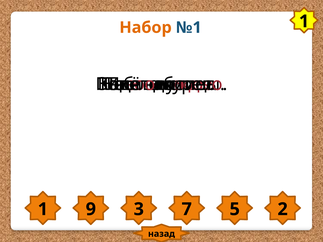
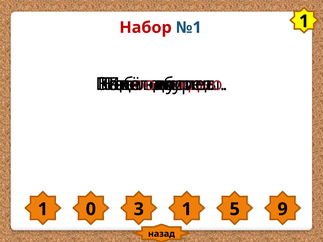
Набор colour: orange -> red (146, 28)
9: 9 -> 0 (91, 209)
3 7: 7 -> 1 (187, 209)
2: 2 -> 9 (283, 209)
